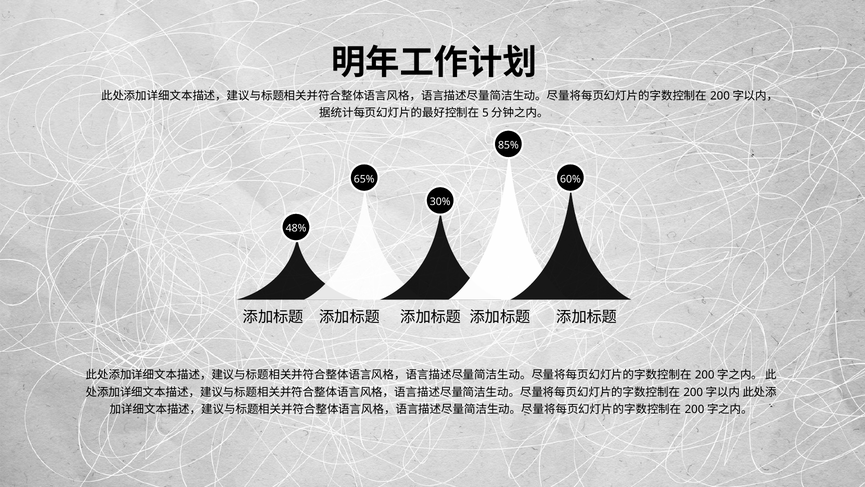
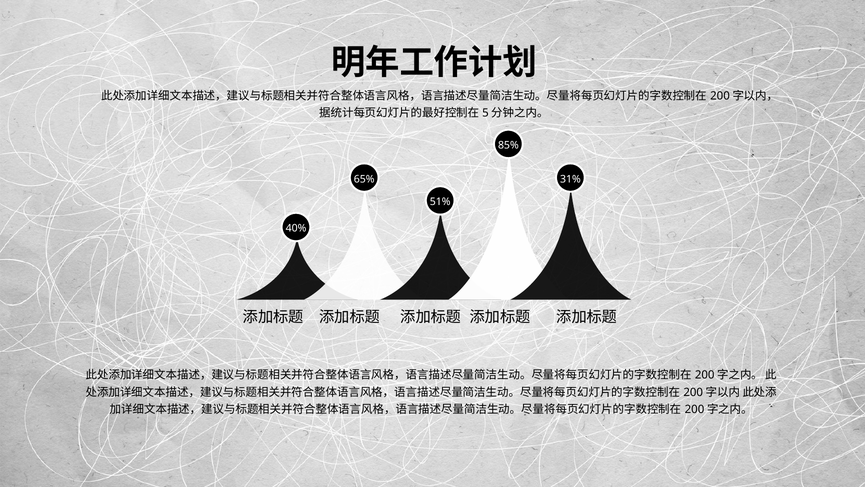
60%: 60% -> 31% (570, 179)
30%: 30% -> 51% (440, 202)
48%: 48% -> 40% (296, 228)
